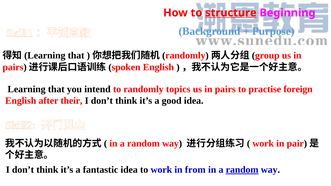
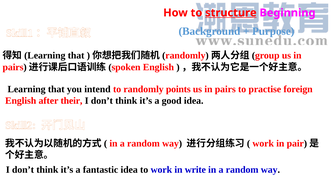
topics: topics -> points (178, 89)
from: from -> write (195, 170)
random underline: present -> none (242, 170)
